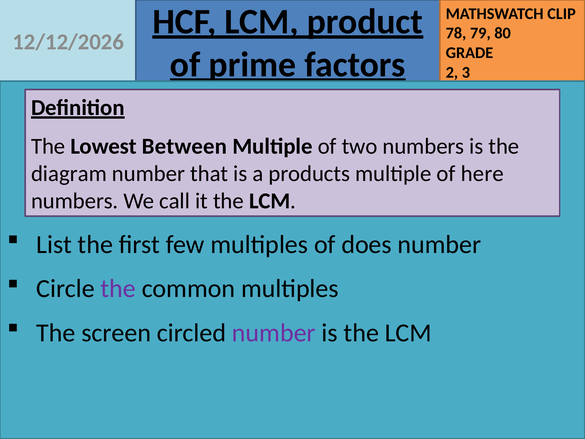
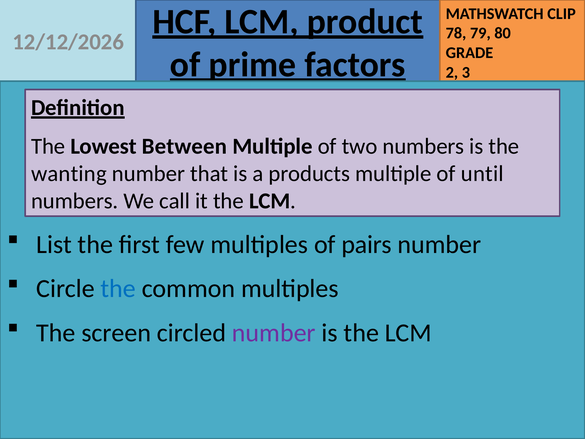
diagram: diagram -> wanting (69, 174)
here: here -> until (482, 174)
does: does -> pairs (367, 244)
the colour: purple -> blue (118, 288)
